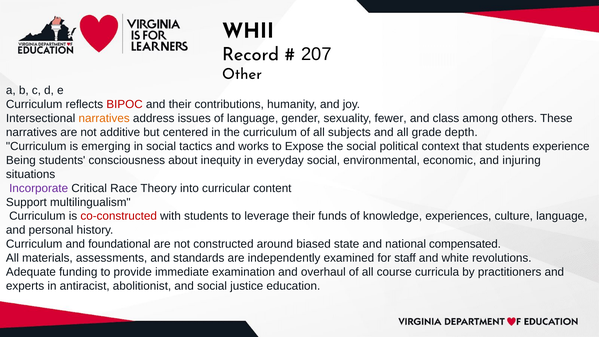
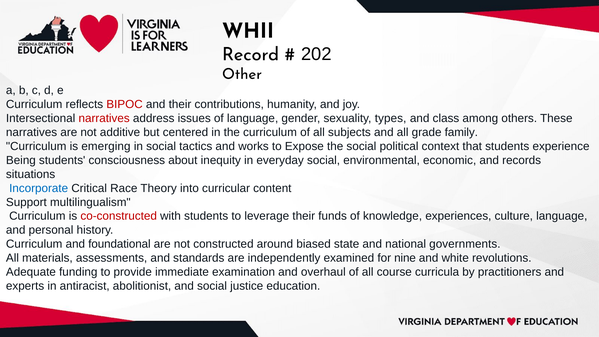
207: 207 -> 202 (316, 54)
narratives colour: orange -> red (104, 118)
fewer: fewer -> types (391, 118)
depth: depth -> family (461, 132)
injuring: injuring -> records (522, 160)
Incorporate colour: purple -> blue (39, 188)
compensated: compensated -> governments (465, 244)
staff: staff -> nine (405, 258)
